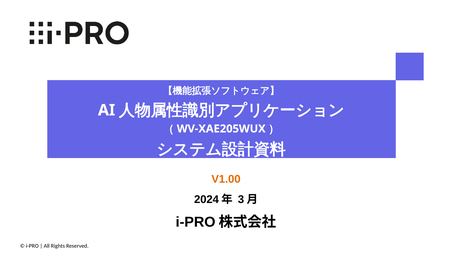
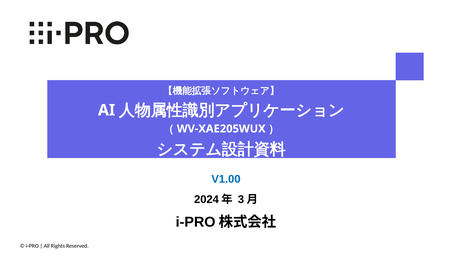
V1.00 colour: orange -> blue (226, 179)
